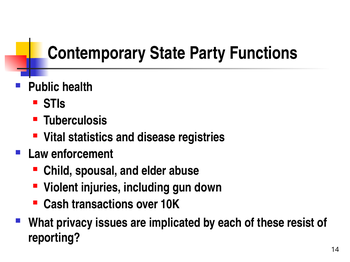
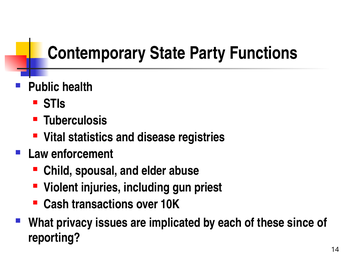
down: down -> priest (208, 188)
resist: resist -> since (301, 223)
